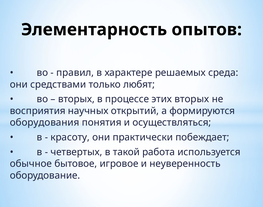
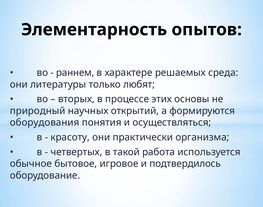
правил: правил -> раннем (75, 73)
средствами: средствами -> литературы (58, 84)
этих вторых: вторых -> основы (192, 99)
восприятия: восприятия -> природный (38, 111)
побеждает: побеждает -> организма (202, 137)
неуверенность: неуверенность -> подтвердилось (185, 164)
